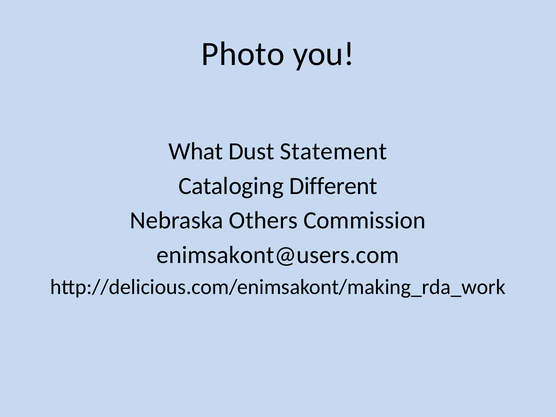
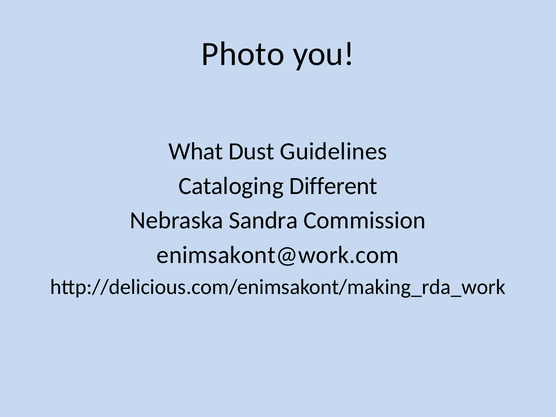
Statement: Statement -> Guidelines (334, 151)
Others: Others -> Sandra (263, 220)
enimsakont@users.com: enimsakont@users.com -> enimsakont@work.com (278, 255)
